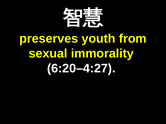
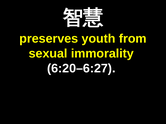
6:20–4:27: 6:20–4:27 -> 6:20–6:27 (81, 69)
